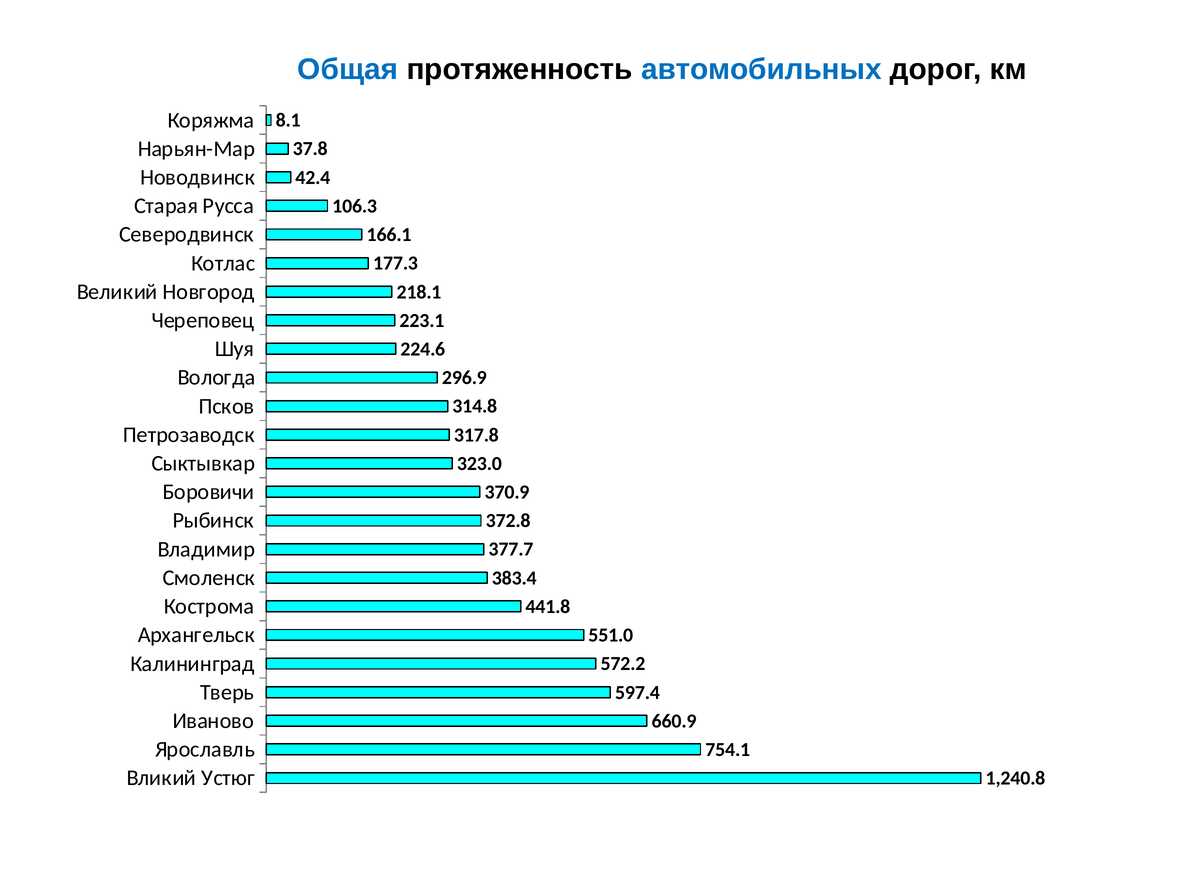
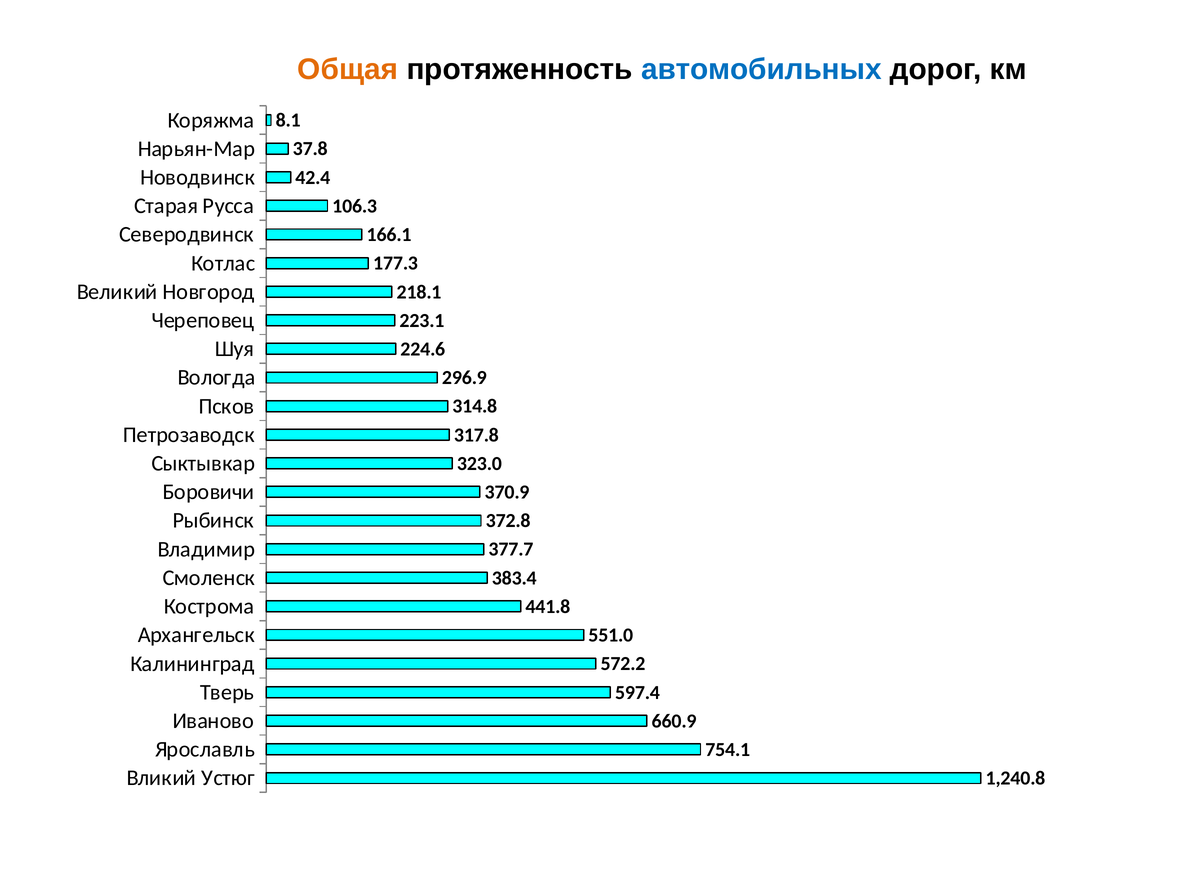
Общая colour: blue -> orange (348, 69)
